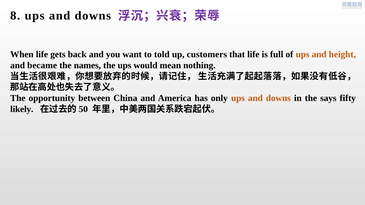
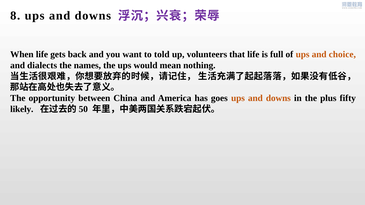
customers: customers -> volunteers (207, 55)
height: height -> choice (342, 55)
became: became -> dialects (42, 65)
only: only -> goes (219, 98)
says: says -> plus (328, 98)
